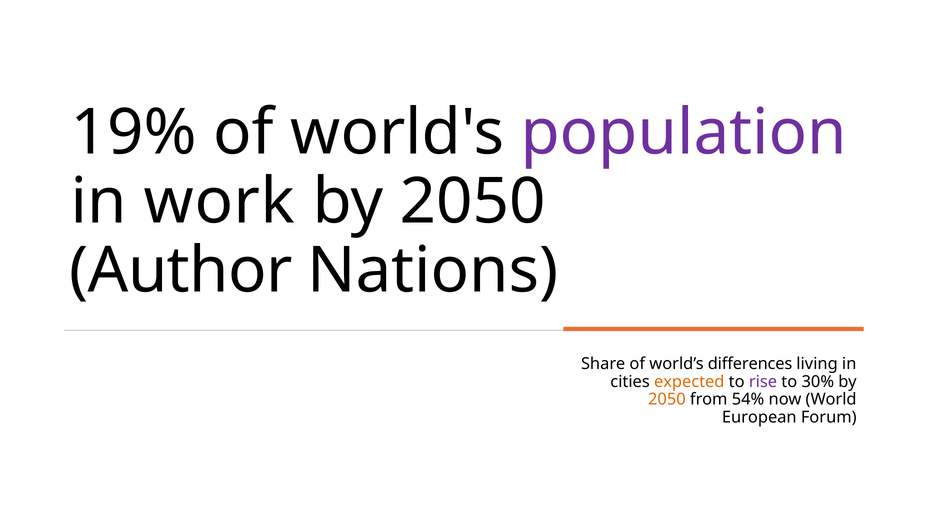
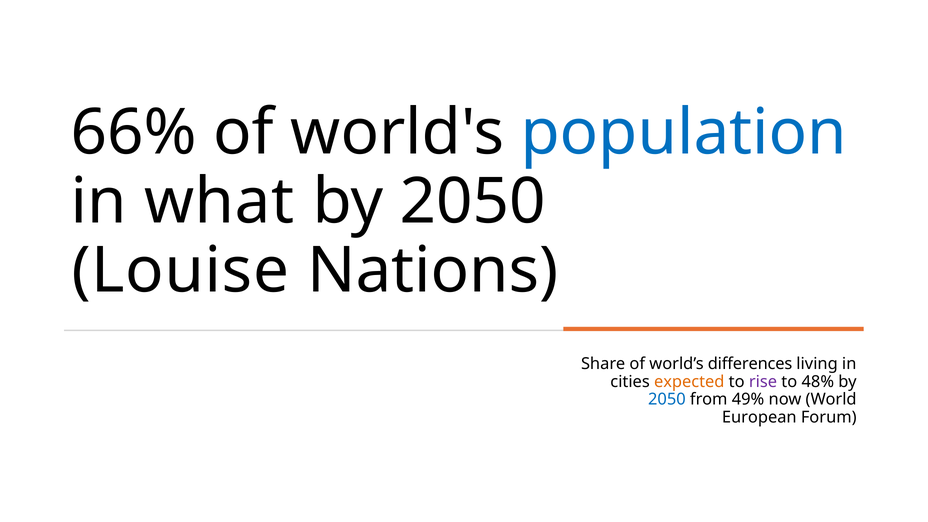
19%: 19% -> 66% (134, 133)
population colour: purple -> blue (684, 133)
work: work -> what (219, 202)
Author: Author -> Louise (180, 271)
30%: 30% -> 48% (818, 382)
2050 colour: orange -> blue (667, 399)
54%: 54% -> 49% (748, 399)
